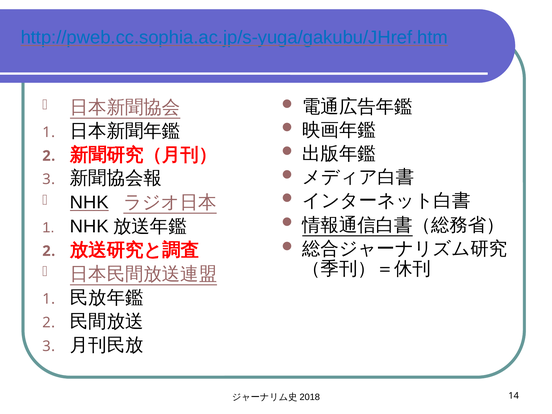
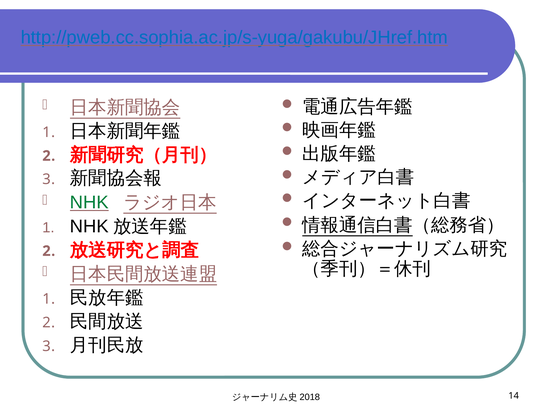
NHK colour: black -> green (89, 203)
